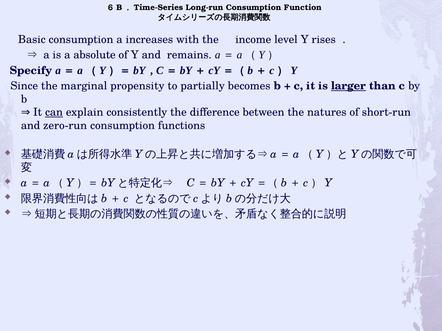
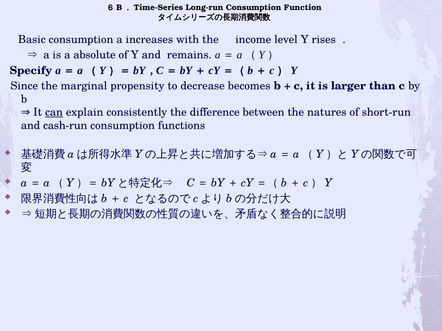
partially: partially -> decrease (203, 86)
larger underline: present -> none (349, 86)
zero-run: zero-run -> cash-run (65, 126)
